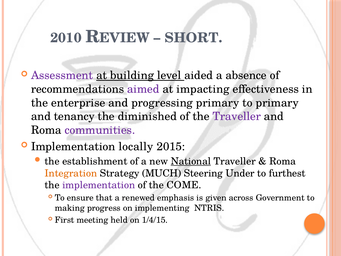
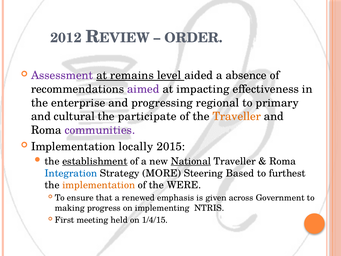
2010: 2010 -> 2012 (66, 38)
SHORT: SHORT -> ORDER (194, 38)
building: building -> remains (132, 75)
progressing primary: primary -> regional (218, 103)
tenancy: tenancy -> cultural (74, 116)
diminished: diminished -> participate (147, 116)
Traveller colour: purple -> orange (237, 116)
establishment underline: none -> present (95, 161)
Integration colour: orange -> blue (71, 173)
MUCH: MUCH -> MORE (162, 173)
Under: Under -> Based (240, 173)
implementation colour: purple -> orange (99, 185)
COME: COME -> WERE (184, 185)
